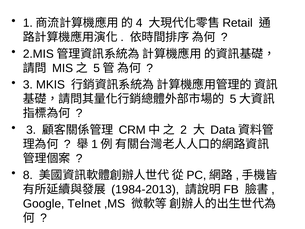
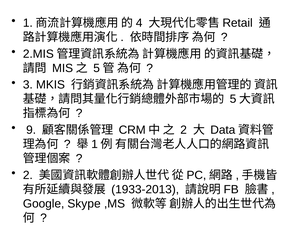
3: 3 -> 9 (31, 130)
8: 8 -> 2 (28, 175)
1984-2013: 1984-2013 -> 1933-2013 (145, 189)
Telnet: Telnet -> Skype (84, 203)
